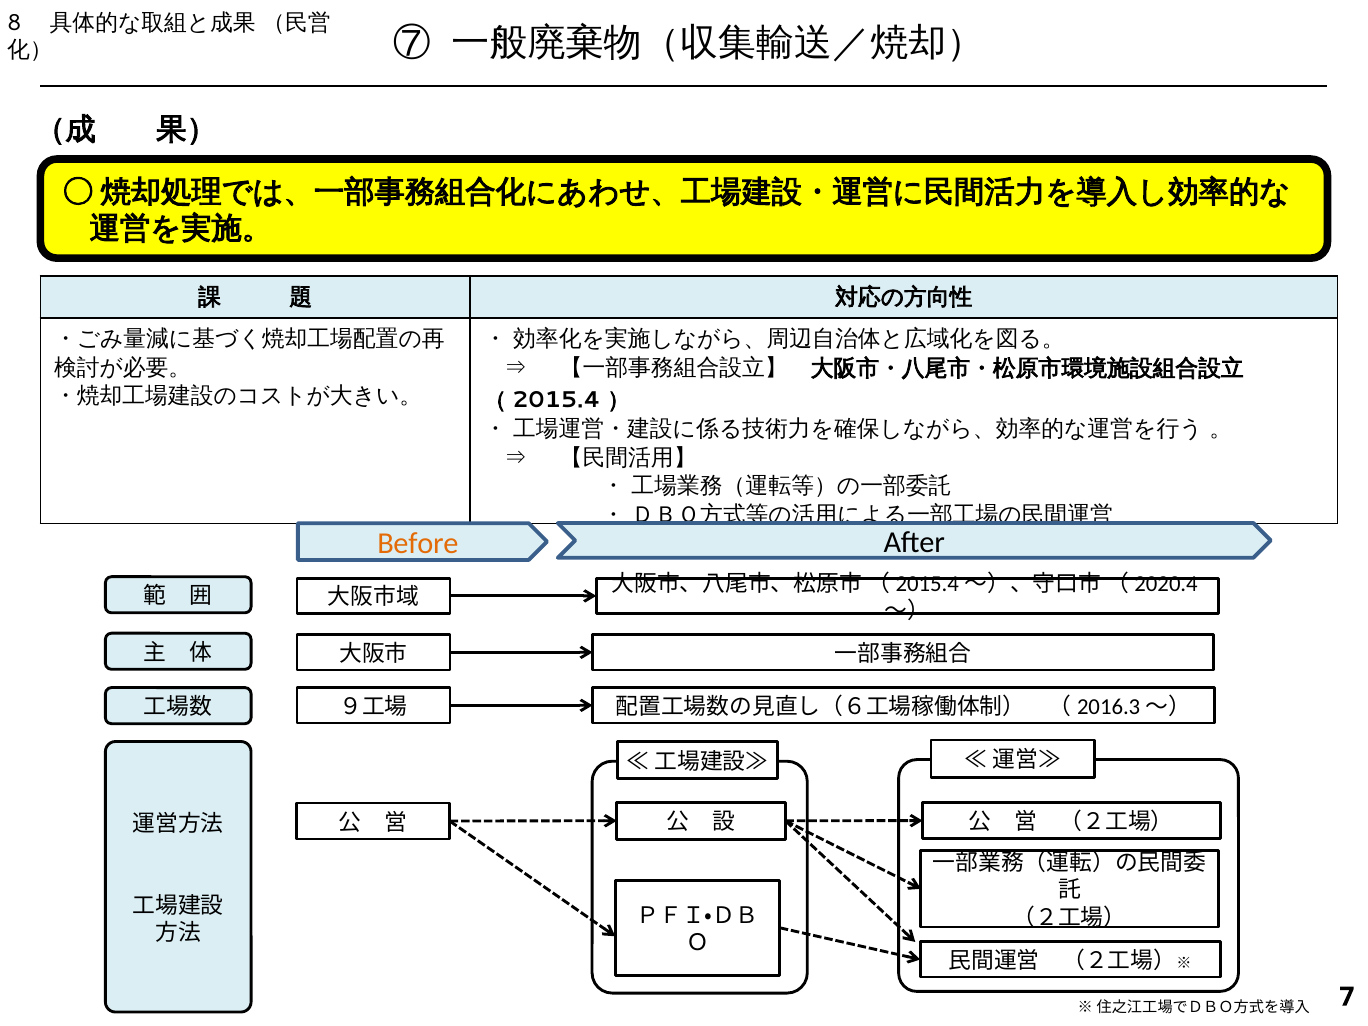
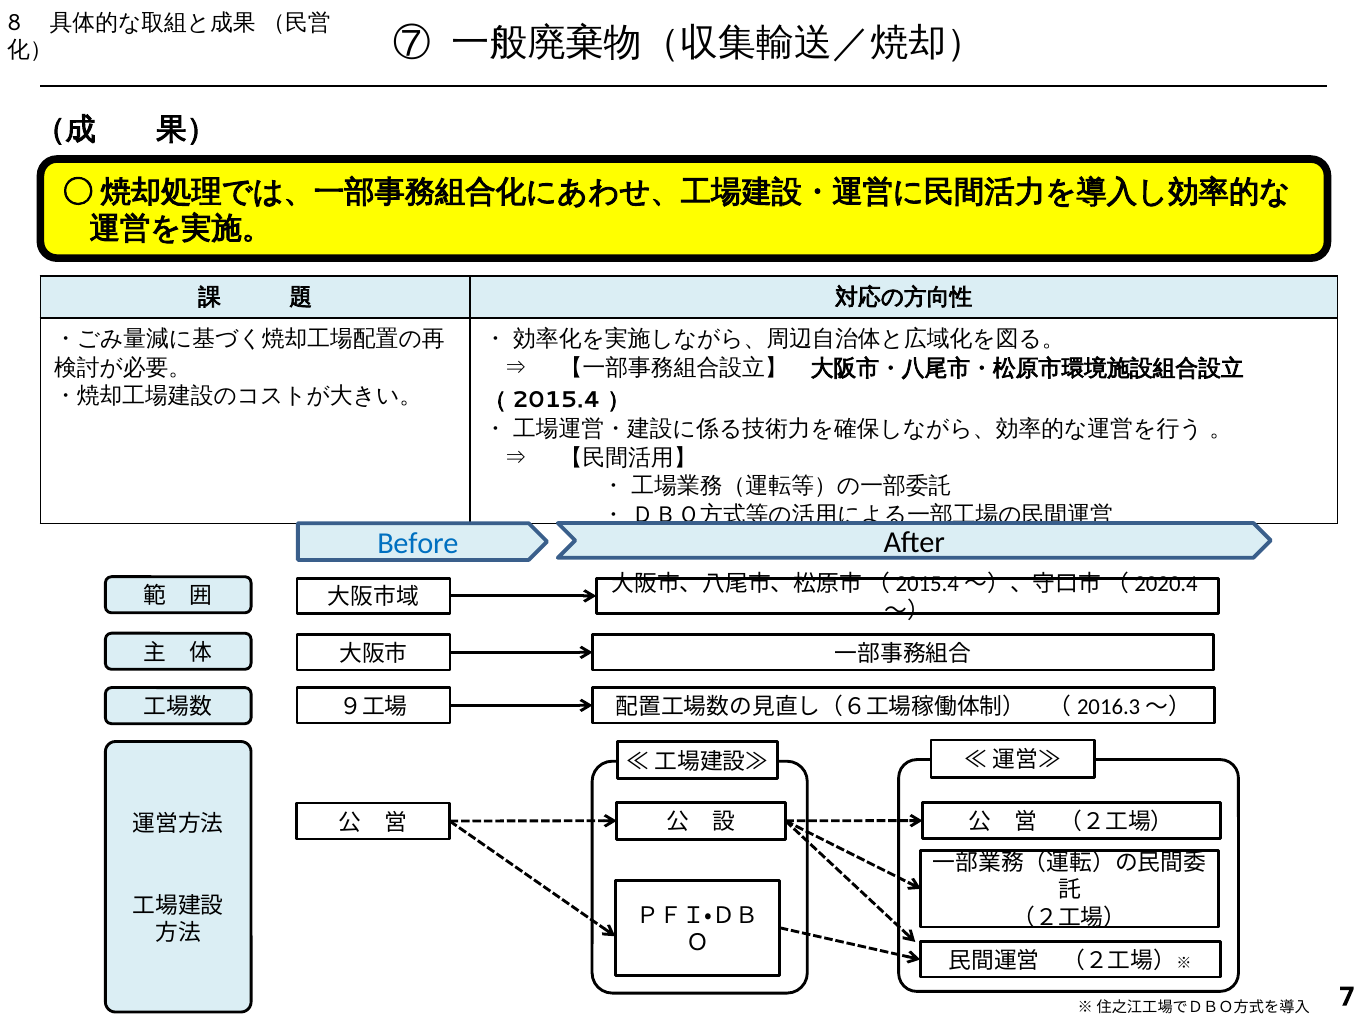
Before colour: orange -> blue (418, 544)
